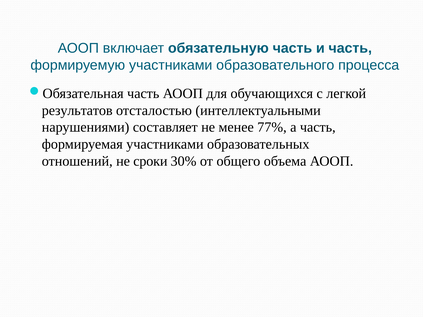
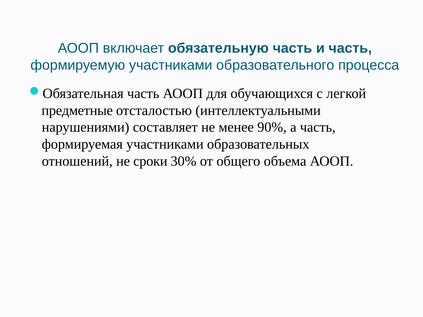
результатов: результатов -> предметные (77, 110)
77%: 77% -> 90% (272, 127)
